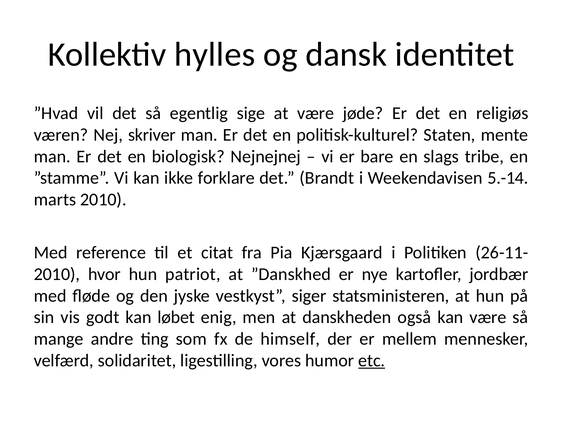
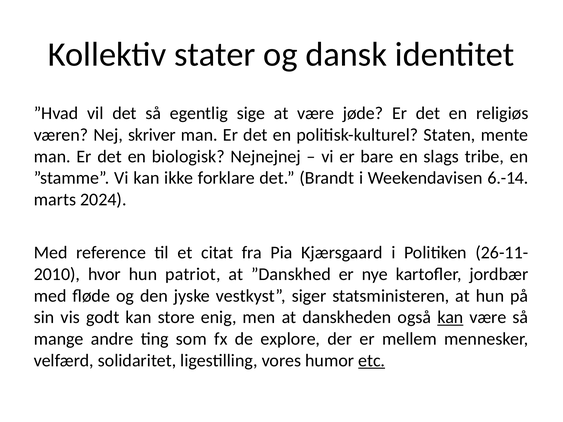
hylles: hylles -> stater (215, 55)
5.-14: 5.-14 -> 6.-14 (508, 178)
marts 2010: 2010 -> 2024 (103, 200)
løbet: løbet -> store (176, 318)
kan underline: none -> present (450, 318)
himself: himself -> explore (290, 339)
